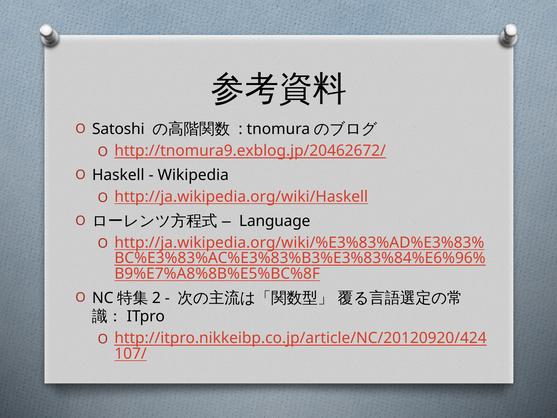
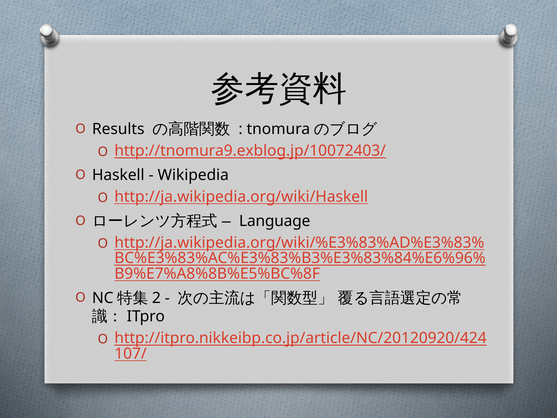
Satoshi: Satoshi -> Results (118, 129)
http://tnomura9.exblog.jp/20462672/: http://tnomura9.exblog.jp/20462672/ -> http://tnomura9.exblog.jp/10072403/ (250, 151)
